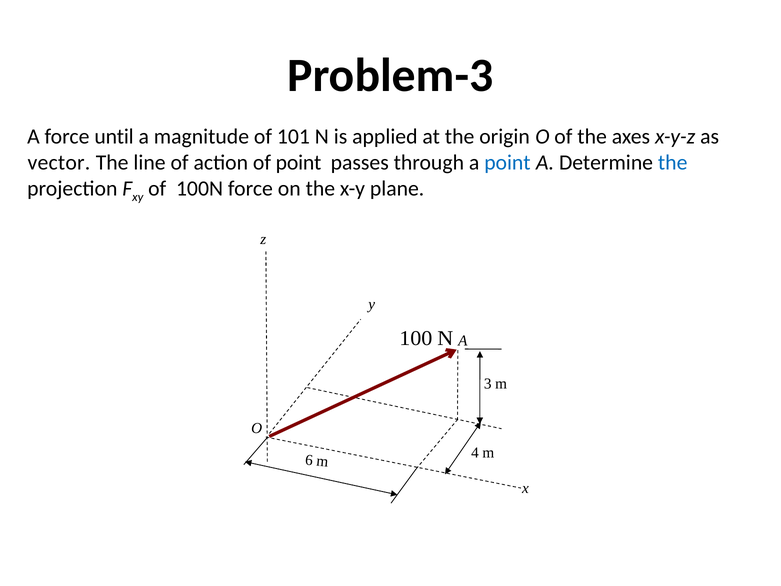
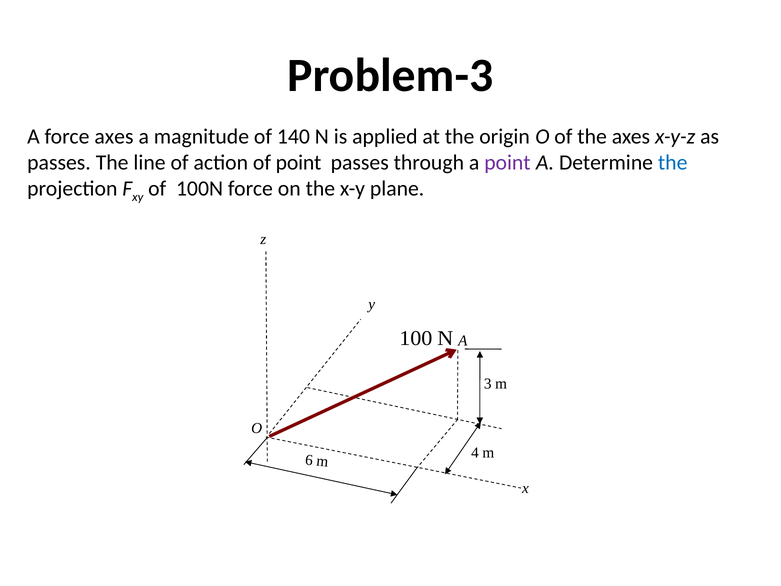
force until: until -> axes (114, 137)
101: 101 -> 140 (293, 137)
vector: vector -> passes (59, 163)
point colour: blue -> purple (507, 163)
